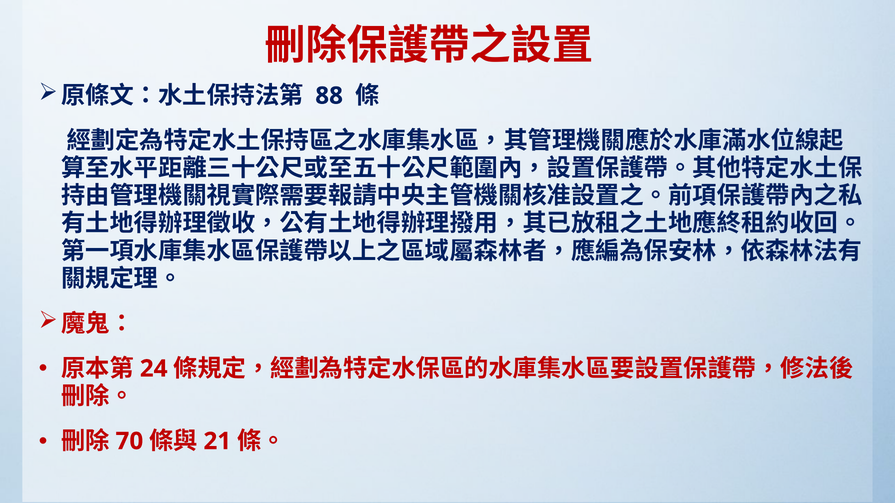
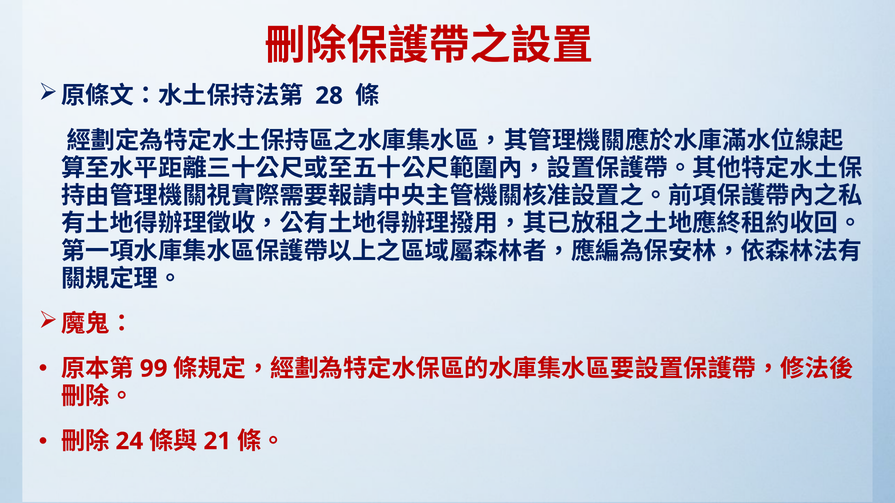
88: 88 -> 28 (329, 96)
24: 24 -> 99 (154, 369)
70: 70 -> 24 (129, 442)
